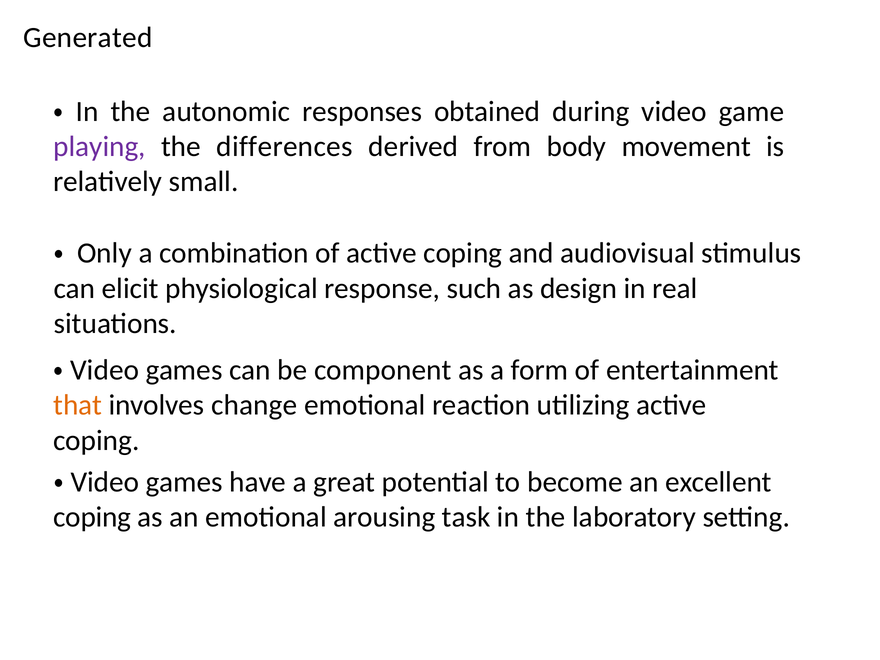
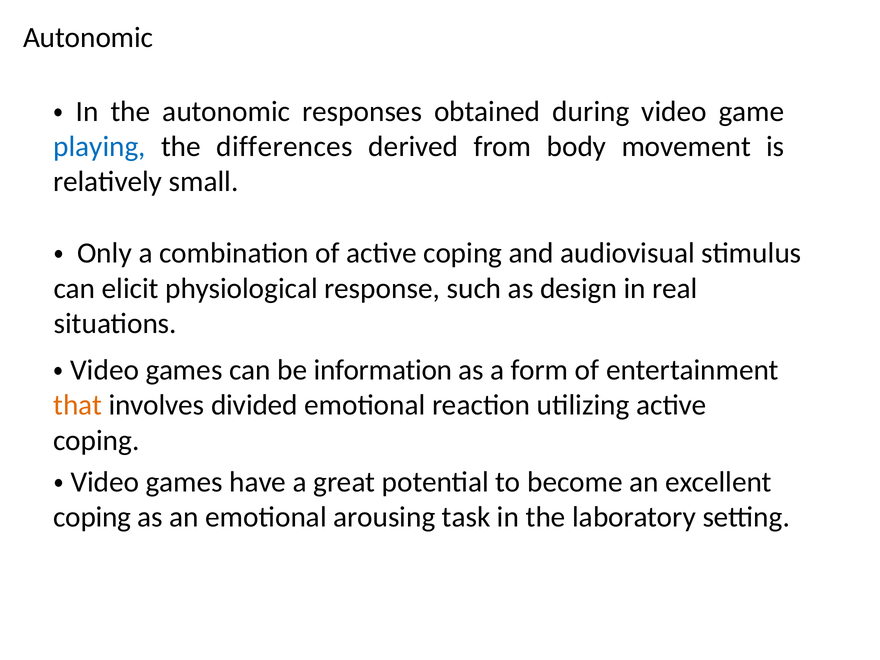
Generated: Generated -> Autonomic (88, 38)
playing colour: purple -> blue (100, 147)
component: component -> information (383, 370)
change: change -> divided (254, 405)
